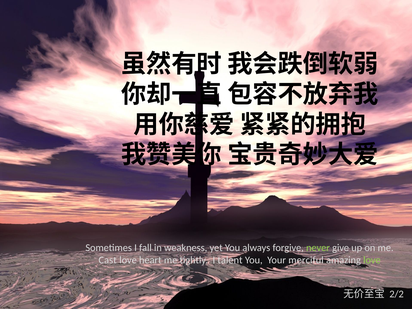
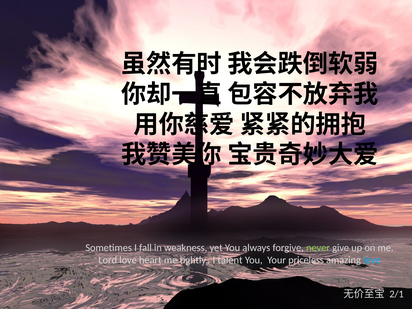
Cast: Cast -> Lord (108, 260)
merciful: merciful -> priceless (306, 260)
love colour: light green -> light blue (372, 260)
2/2: 2/2 -> 2/1 (397, 294)
